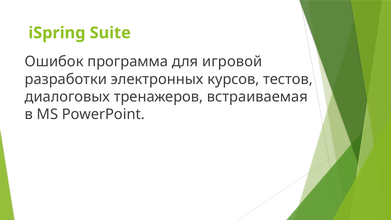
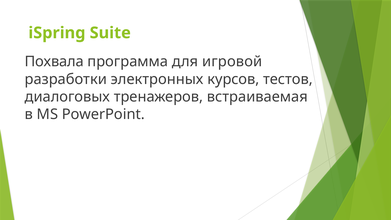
Ошибок: Ошибок -> Похвала (54, 62)
